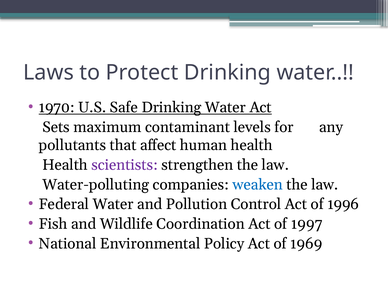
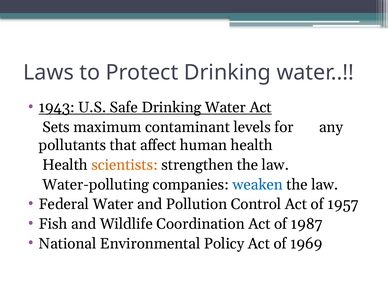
1970: 1970 -> 1943 (57, 107)
scientists colour: purple -> orange (125, 165)
1996: 1996 -> 1957 (343, 204)
1997: 1997 -> 1987 (307, 224)
